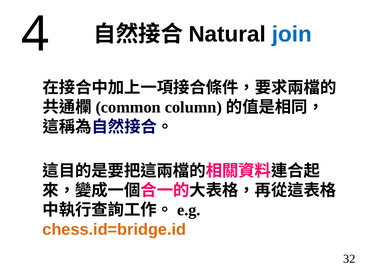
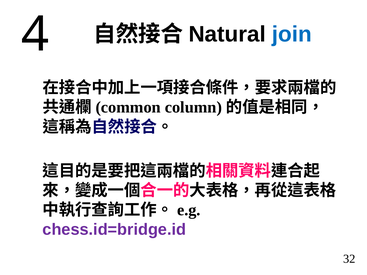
chess.id=bridge.id colour: orange -> purple (114, 230)
